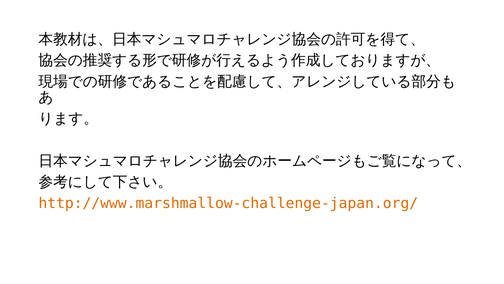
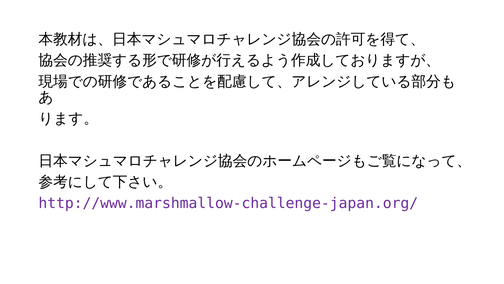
http://www.marshmallow-challenge-japan.org/ colour: orange -> purple (228, 203)
